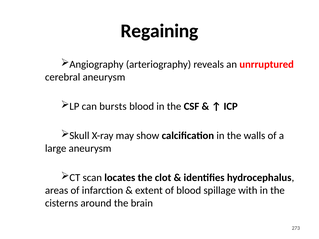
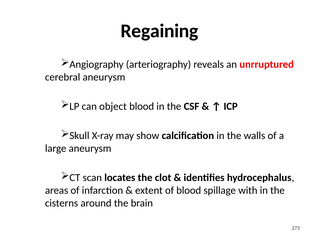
bursts: bursts -> object (113, 107)
